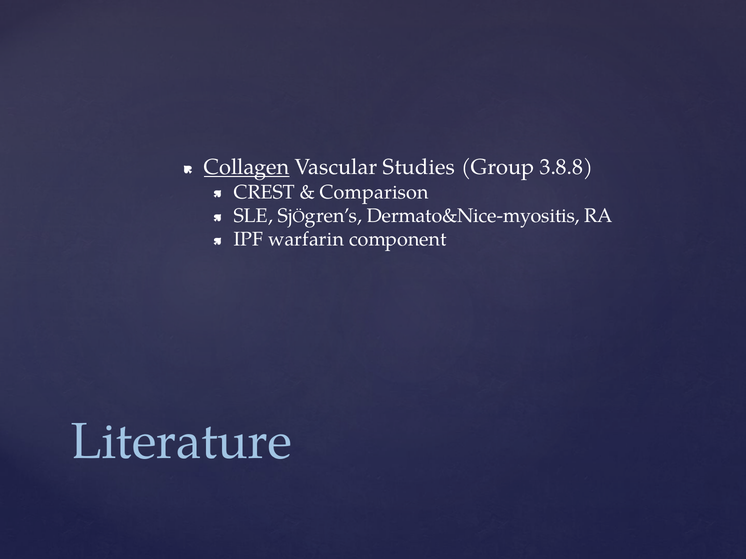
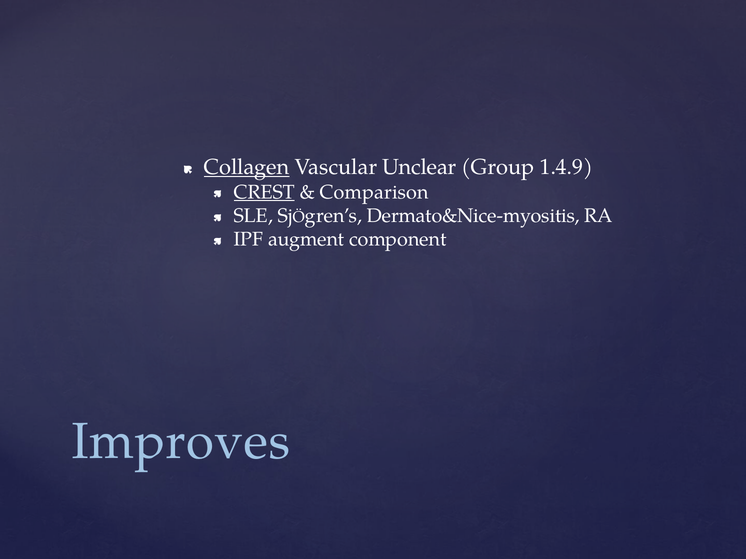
Studies: Studies -> Unclear (419, 167)
3.8.8: 3.8.8 -> 1.4.9 (566, 167)
CREST underline: none -> present (264, 192)
warfarin: warfarin -> augment (306, 240)
Literature: Literature -> Improves (181, 442)
